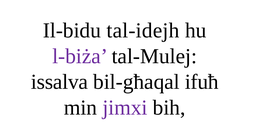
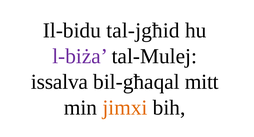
tal-idejh: tal-idejh -> tal-jgħid (143, 30)
ifuħ: ifuħ -> mitt (202, 82)
jimxi colour: purple -> orange (125, 107)
